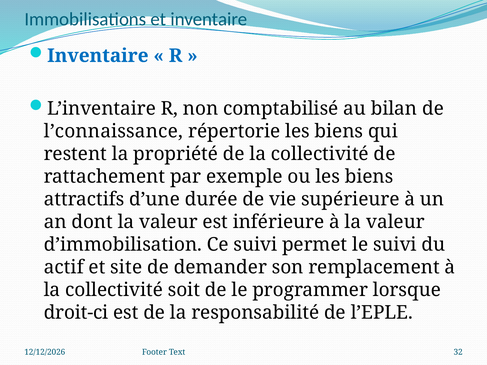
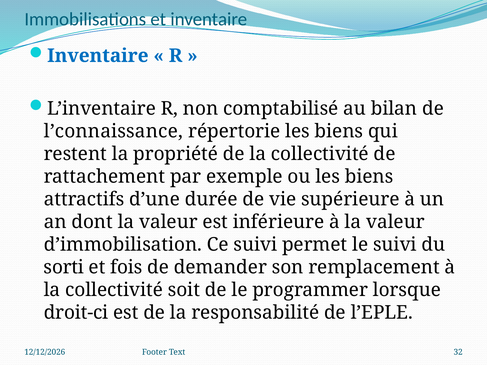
actif: actif -> sorti (64, 268)
site: site -> fois (126, 268)
